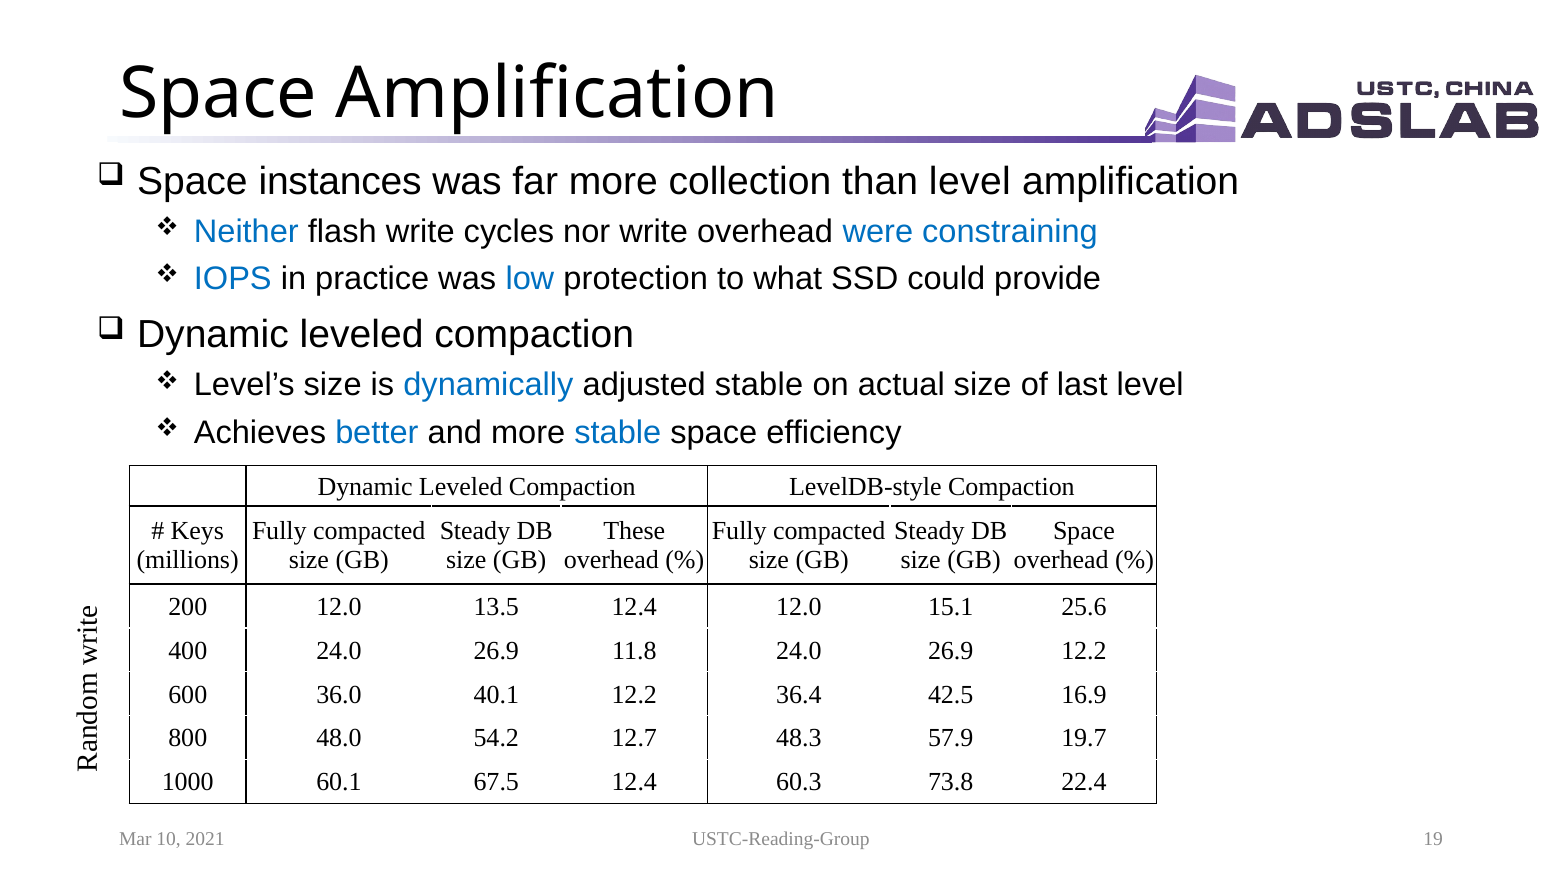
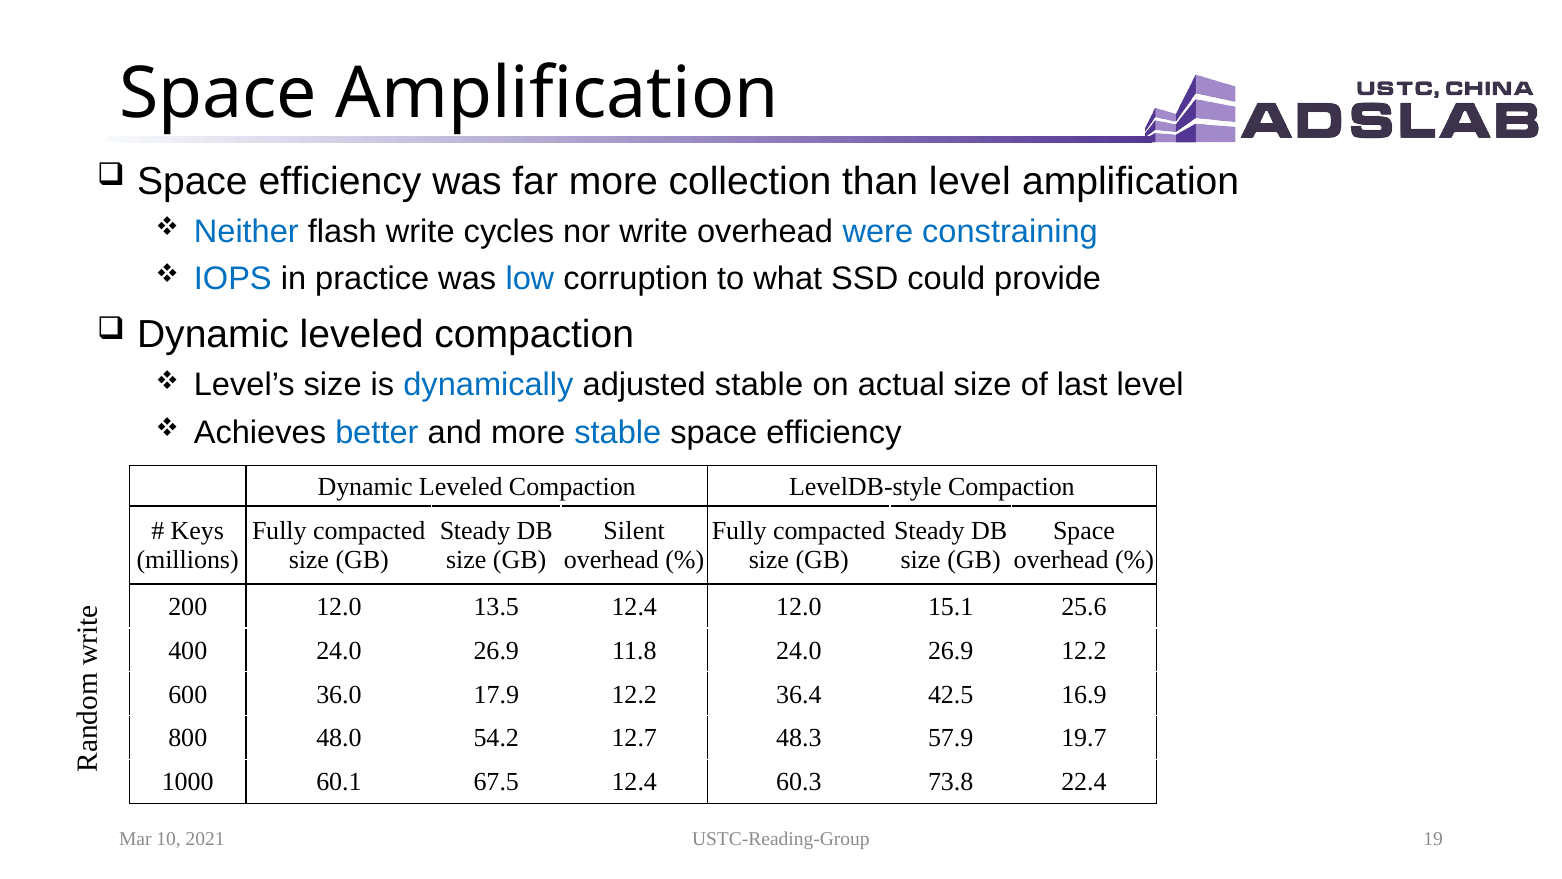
instances: instances -> efficiency (340, 181)
protection: protection -> corruption (636, 279)
These: These -> Silent (634, 531)
40.1: 40.1 -> 17.9 (496, 694)
